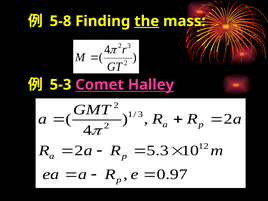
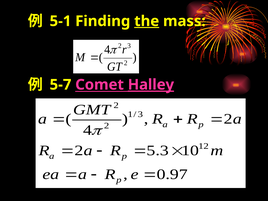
5-8: 5-8 -> 5-1 (60, 21)
5-3: 5-3 -> 5-7 (60, 85)
Halley underline: none -> present (151, 85)
